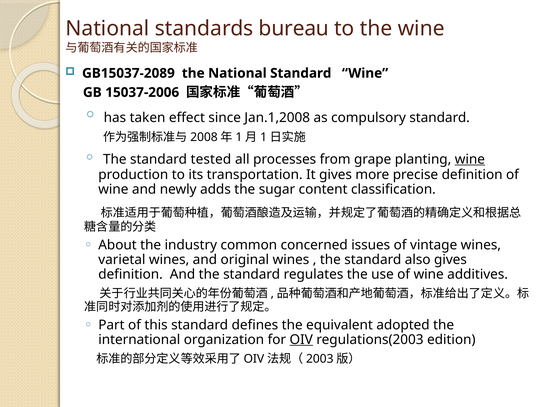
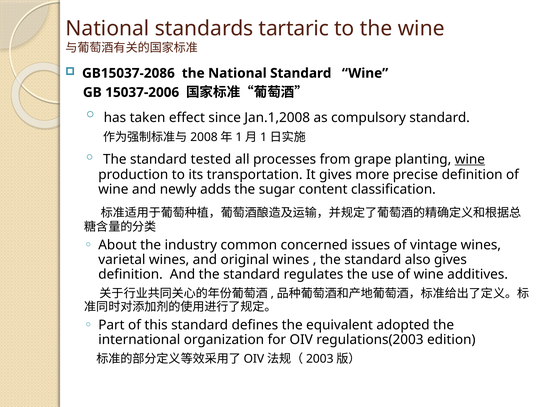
bureau: bureau -> tartaric (294, 29)
GB15037-2089: GB15037-2089 -> GB15037-2086 (128, 73)
OIV underline: present -> none (301, 339)
